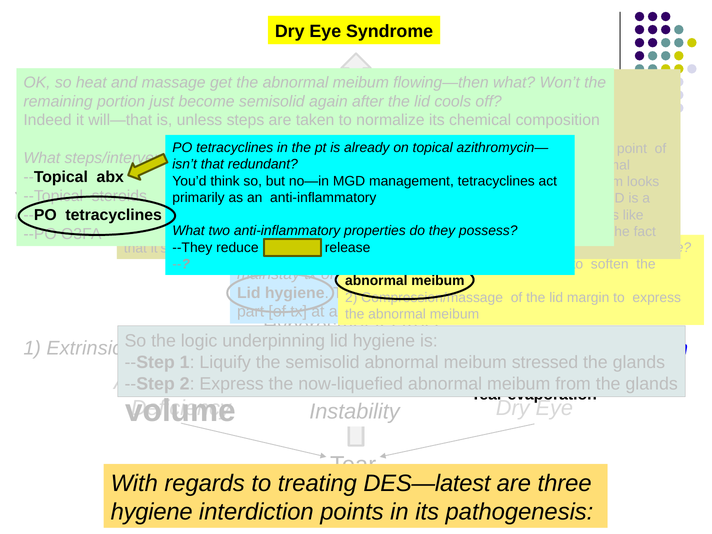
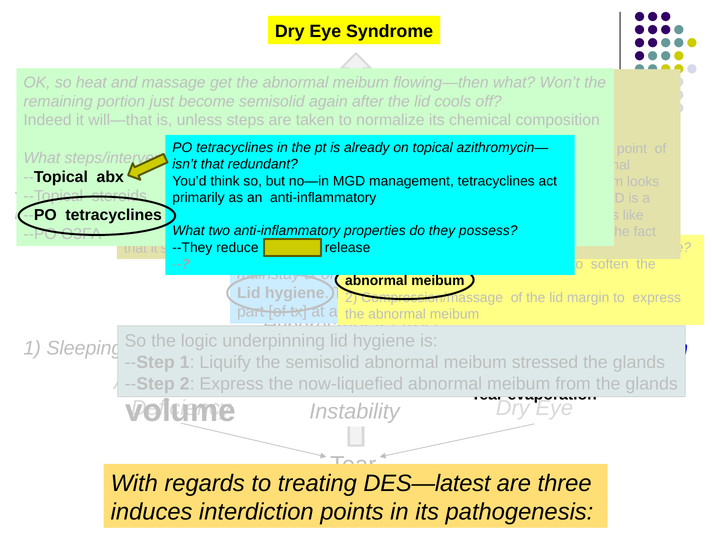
Extrinsic: Extrinsic -> Sleeping (84, 348)
hygiene: hygiene -> induces (152, 512)
